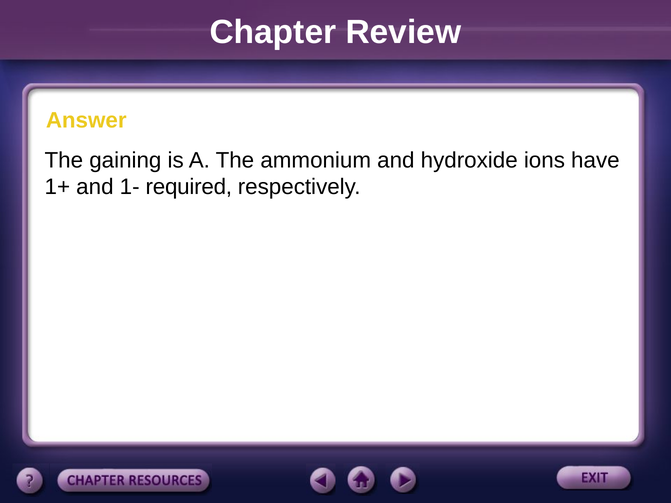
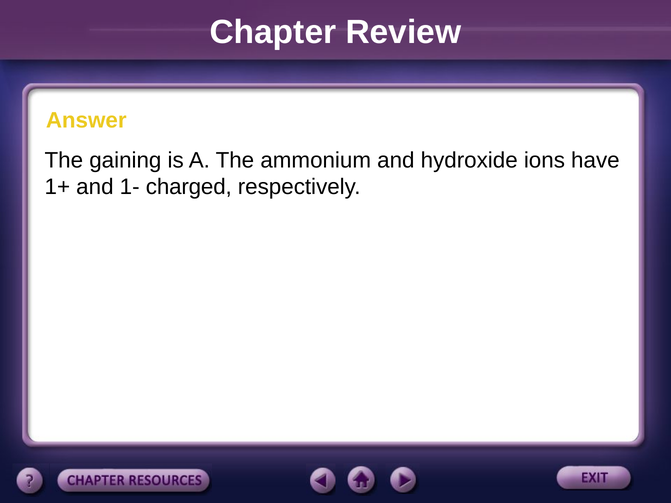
required: required -> charged (189, 187)
